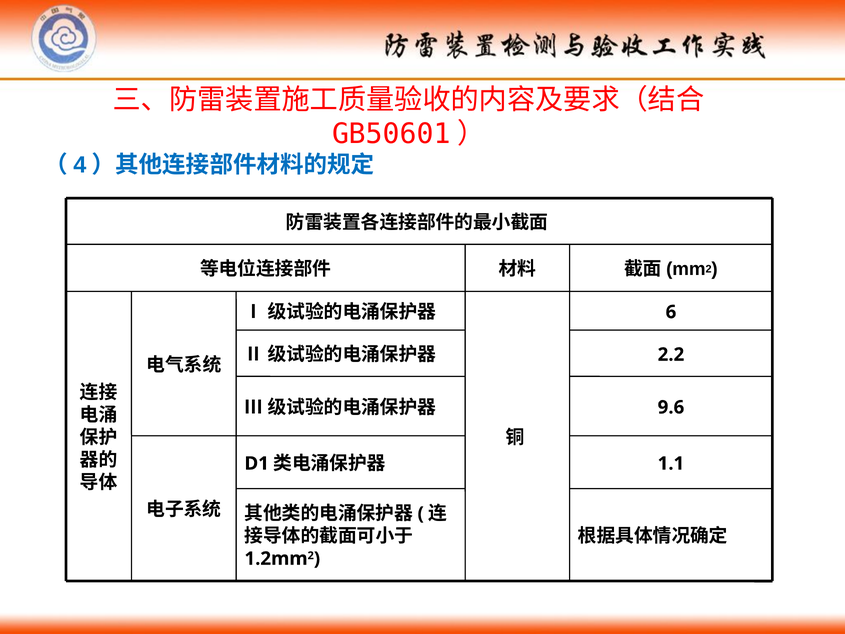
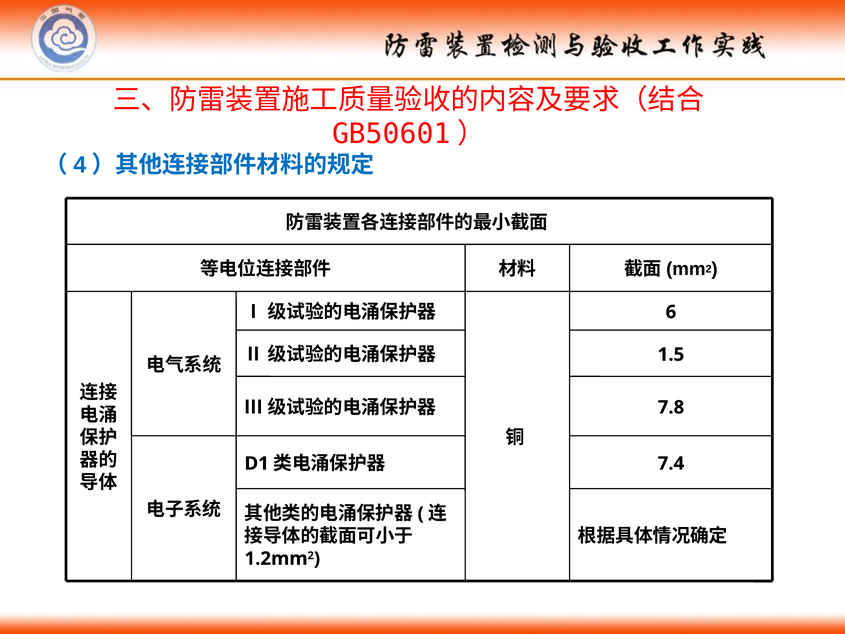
2.2: 2.2 -> 1.5 (671, 354)
9.6: 9.6 -> 7.8 (671, 407)
1.1: 1.1 -> 7.4 (671, 463)
